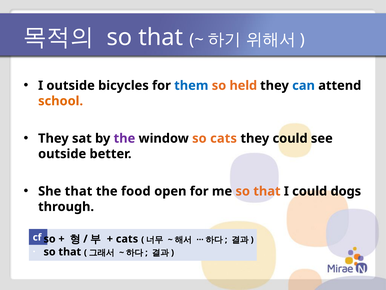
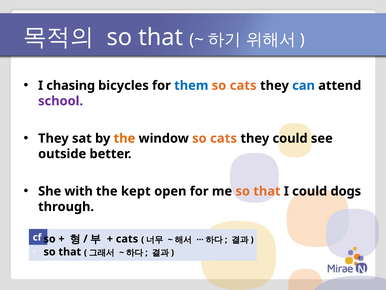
I outside: outside -> chasing (71, 85)
held: held -> cats (243, 85)
school colour: orange -> purple (61, 101)
the colour: purple -> orange (124, 138)
She that: that -> with (79, 191)
food: food -> kept (136, 191)
